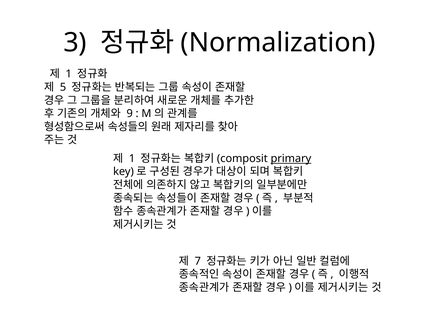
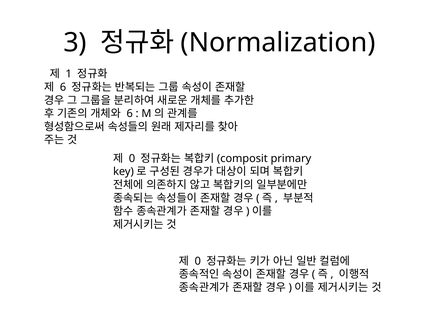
5: 5 -> 6 (63, 87)
9: 9 -> 6 (130, 113)
1: 1 -> 0 (132, 158)
primary underline: present -> none (291, 158)
7: 7 -> 0 (198, 261)
